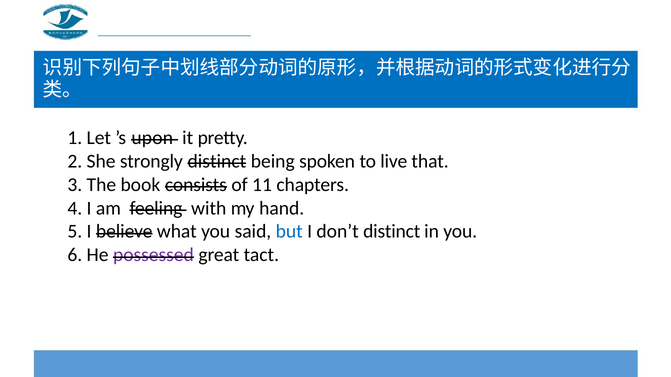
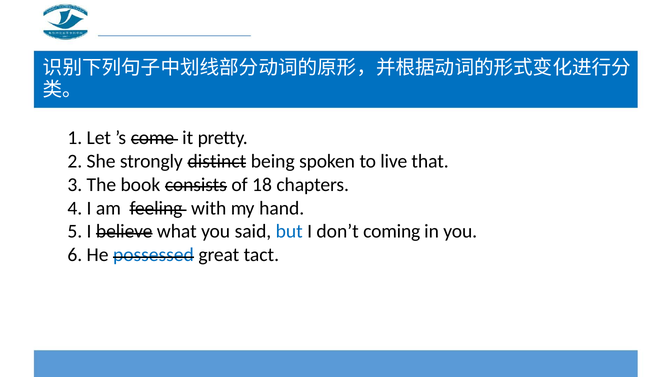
upon: upon -> come (152, 138)
11: 11 -> 18 (262, 185)
don’t distinct: distinct -> coming (392, 232)
possessed colour: purple -> blue (153, 255)
